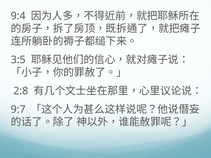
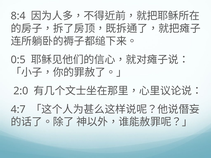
9:4: 9:4 -> 8:4 (18, 16)
3:5: 3:5 -> 0:5 (18, 60)
2:8: 2:8 -> 2:0 (21, 91)
9:7: 9:7 -> 4:7 (18, 110)
